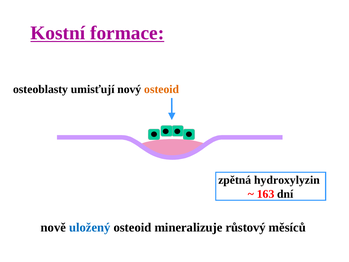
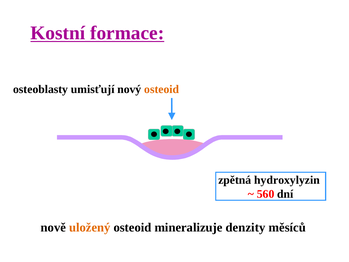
163: 163 -> 560 (266, 194)
uložený colour: blue -> orange (90, 227)
růstový: růstový -> denzity (246, 227)
